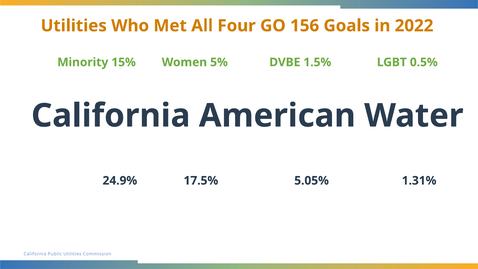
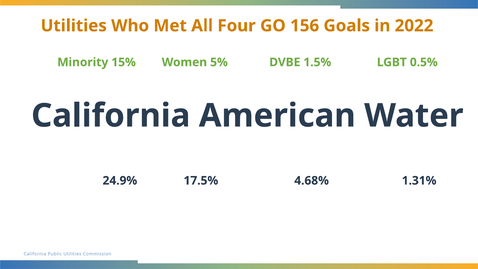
5.05%: 5.05% -> 4.68% (312, 181)
